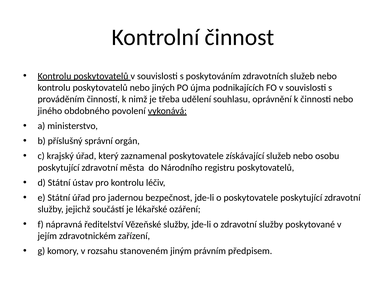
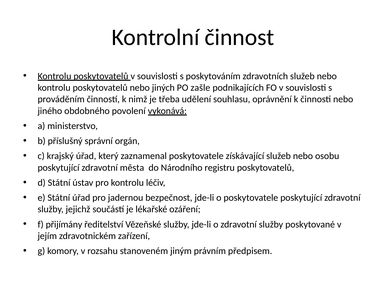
újma: újma -> zašle (200, 88)
nápravná: nápravná -> přijímány (64, 224)
